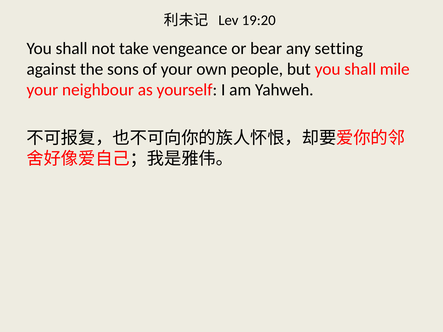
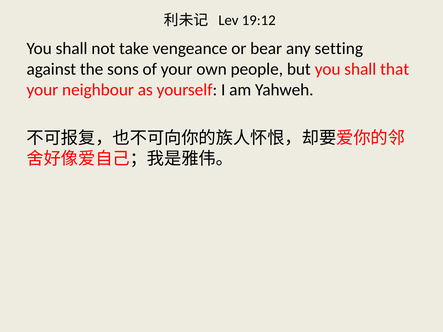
19:20: 19:20 -> 19:12 (259, 20)
mile: mile -> that (395, 69)
